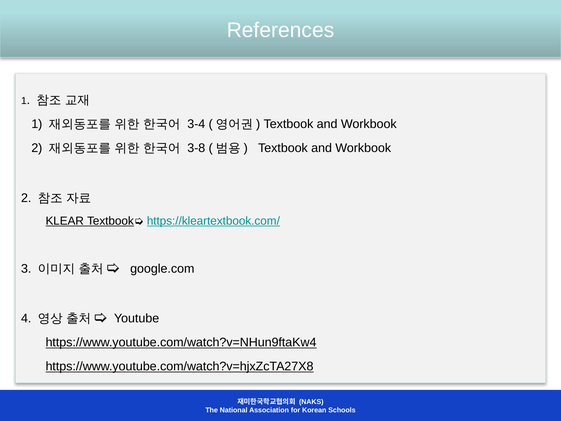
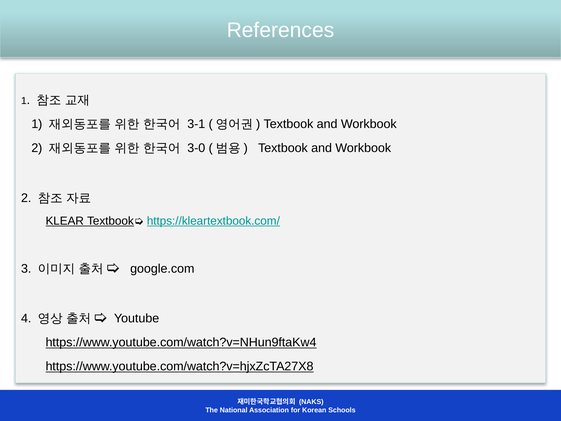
3-4: 3-4 -> 3-1 (196, 124)
3-8: 3-8 -> 3-0 (196, 148)
